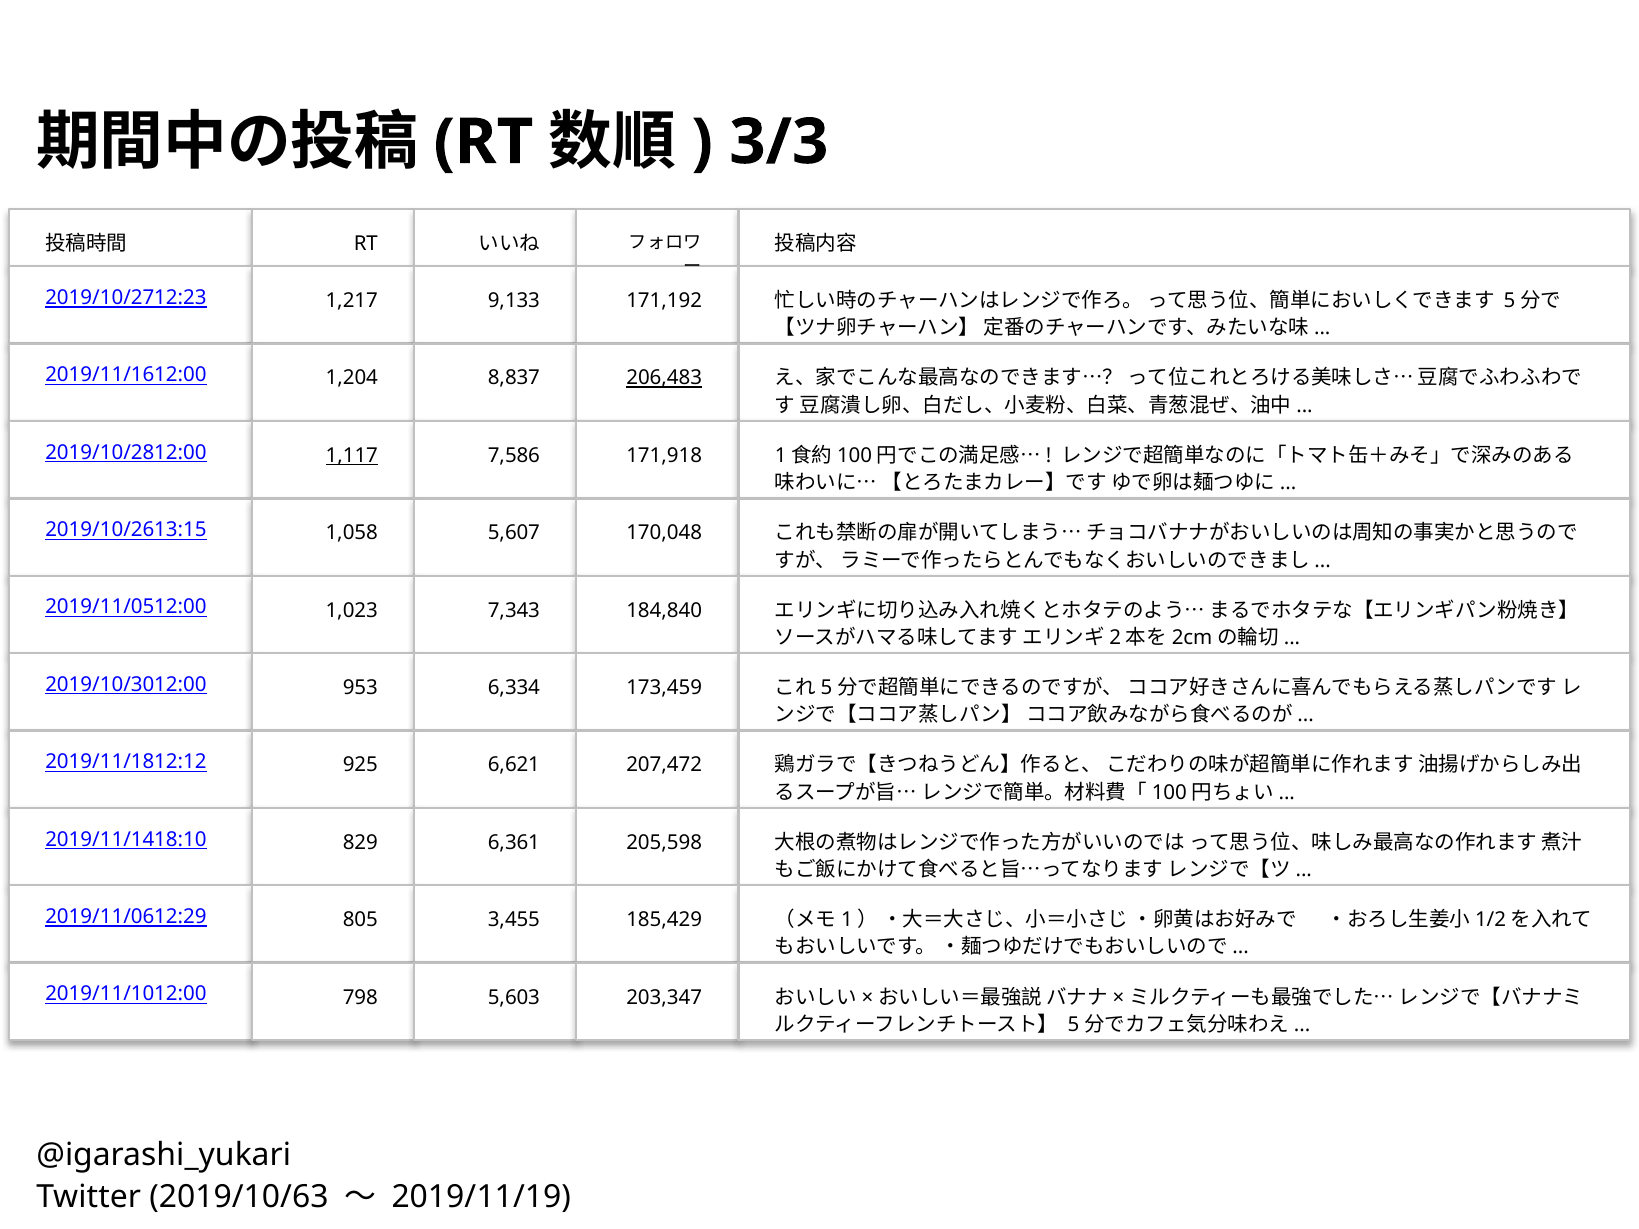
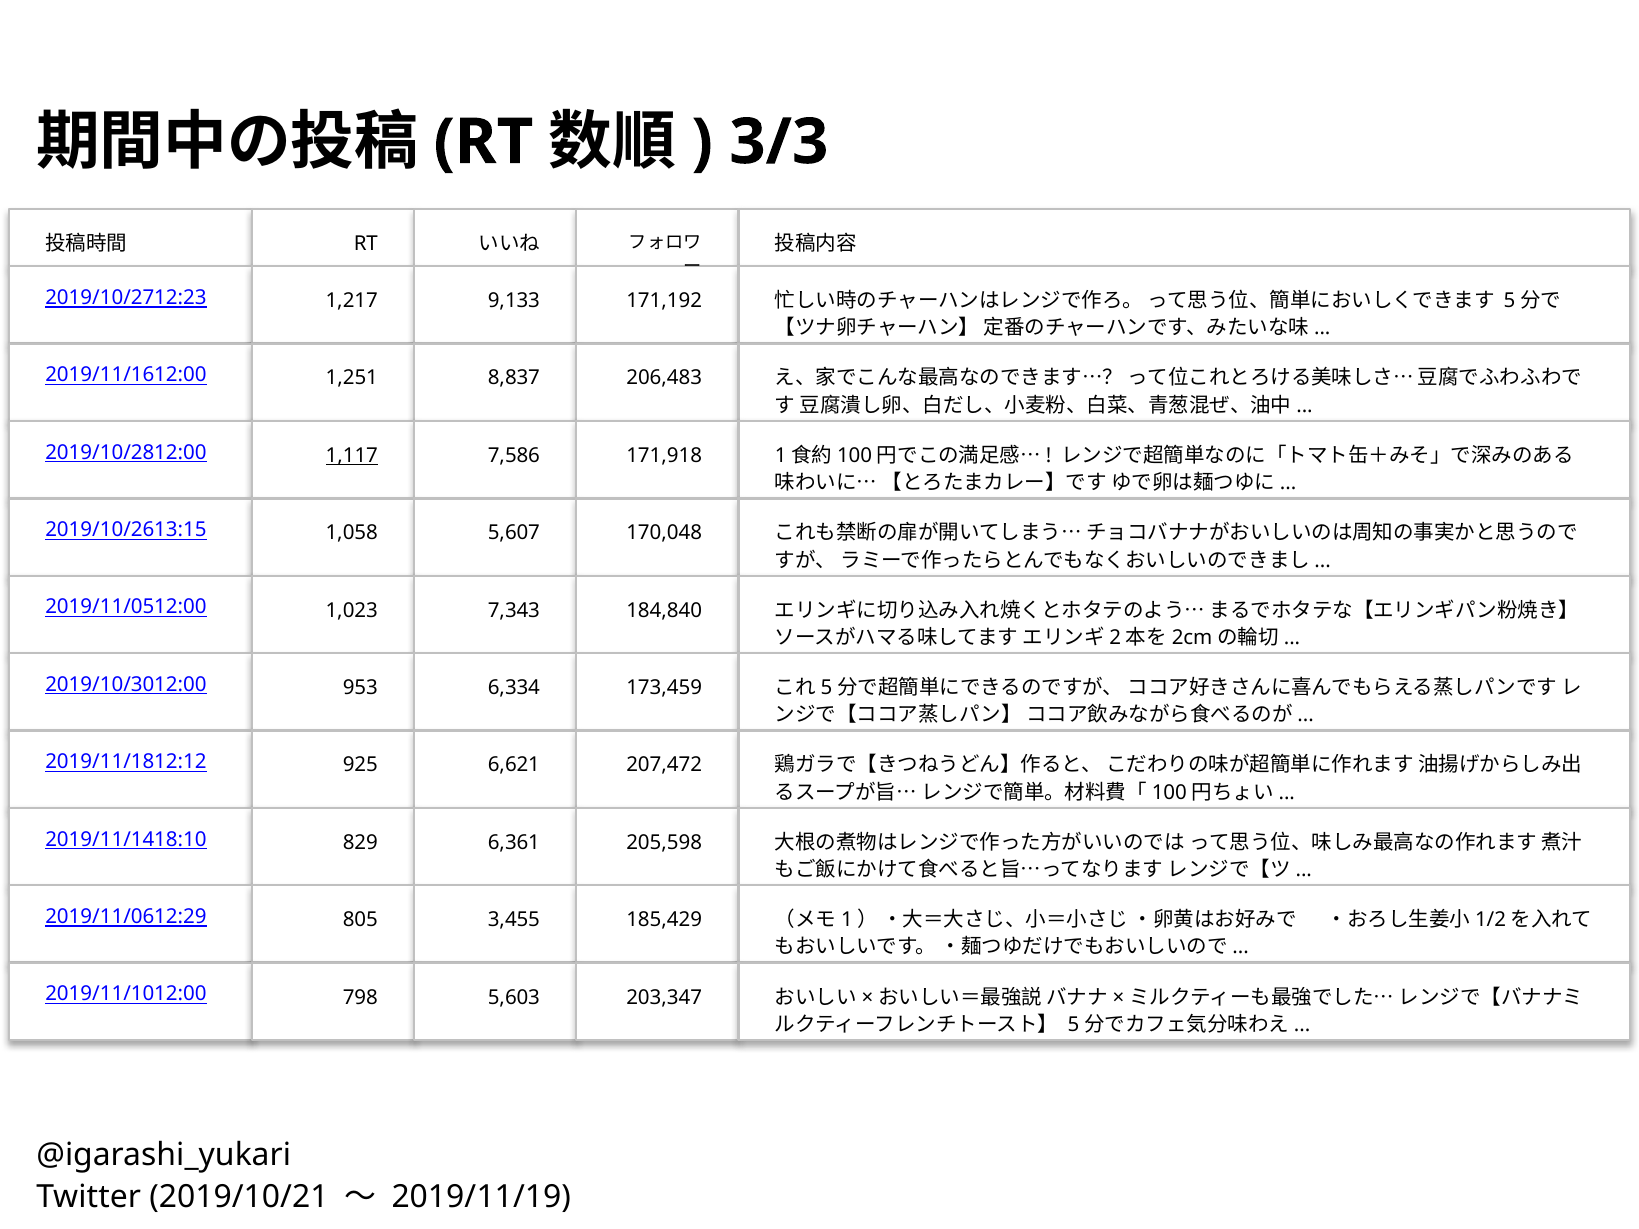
1,204: 1,204 -> 1,251 (352, 378)
206,483 underline: present -> none (664, 378)
2019/10/63: 2019/10/63 -> 2019/10/21 (239, 1197)
